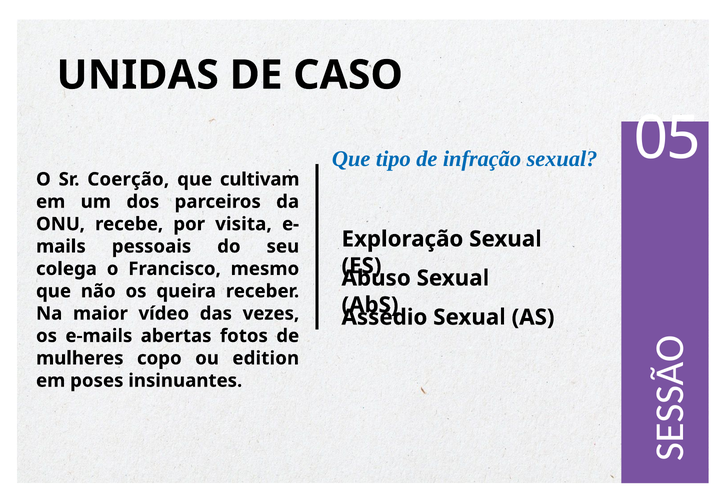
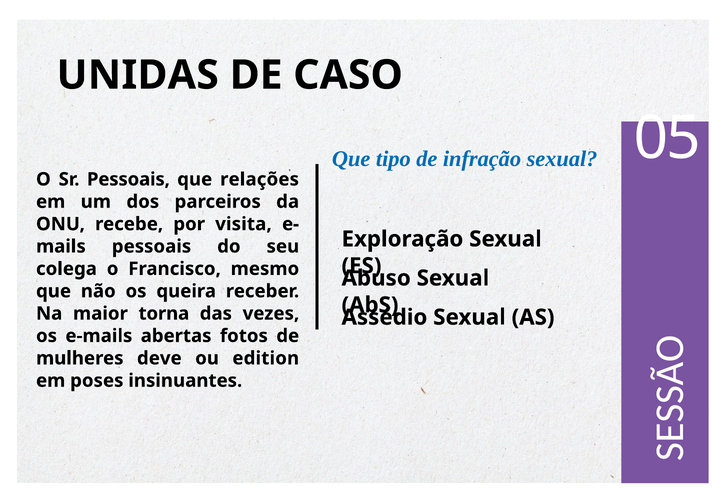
Sr Coerção: Coerção -> Pessoais (128, 179)
cultivam: cultivam -> relações (260, 179)
vídeo: vídeo -> torna (164, 313)
copo: copo -> deve (159, 358)
